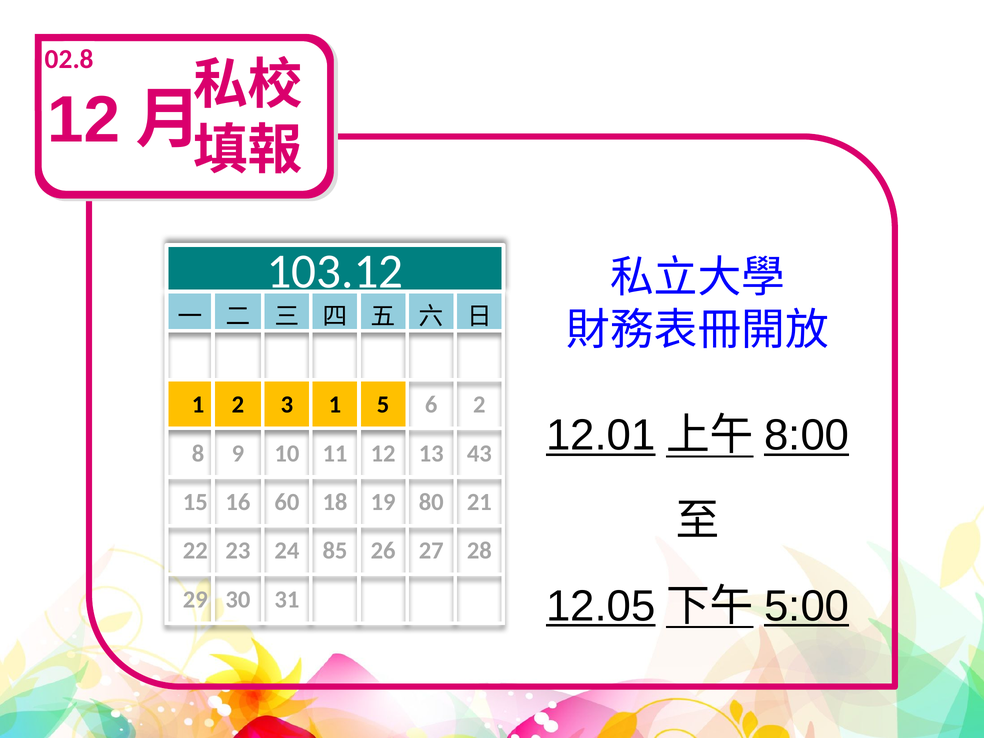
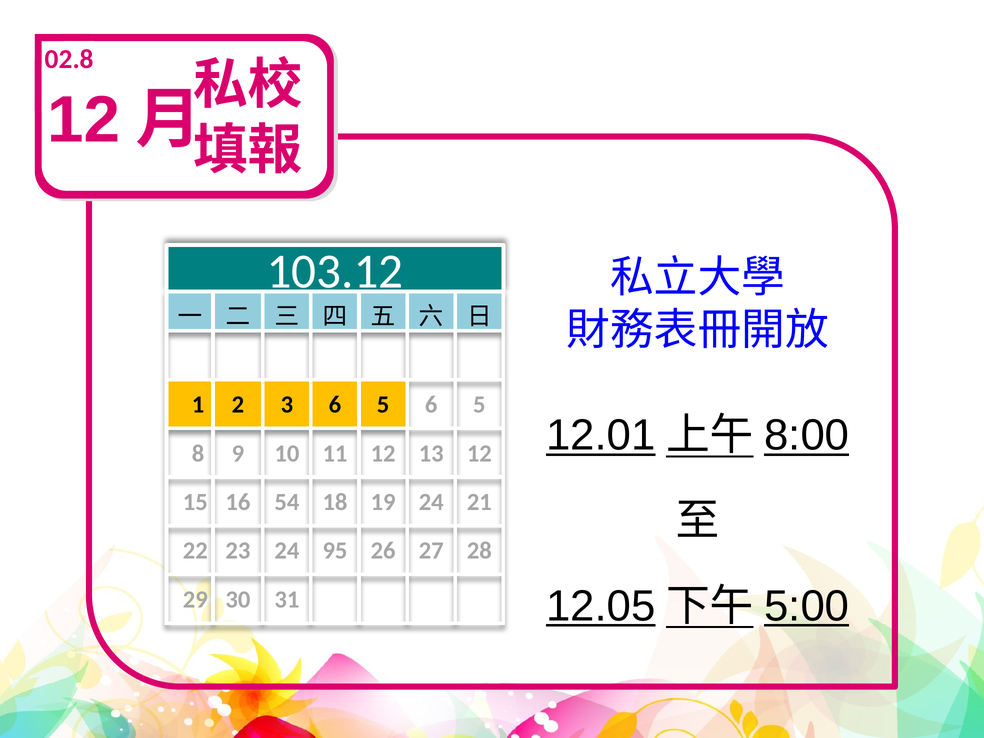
3 1: 1 -> 6 (335, 405)
5 6 2: 2 -> 5 (479, 405)
13 43: 43 -> 12 (479, 453)
60: 60 -> 54 (287, 502)
19 80: 80 -> 24 (431, 502)
85: 85 -> 95 (335, 551)
